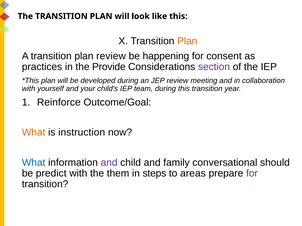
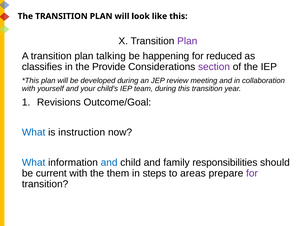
Plan colour: orange -> purple (187, 41)
plan review: review -> talking (111, 56)
consent: consent -> reduced (224, 56)
practices: practices -> classifies (42, 67)
Reinforce: Reinforce -> Revisions (59, 103)
What colour: orange -> blue (34, 133)
and colour: purple -> blue (109, 163)
conversational: conversational -> responsibilities (225, 163)
predict: predict -> current (51, 174)
